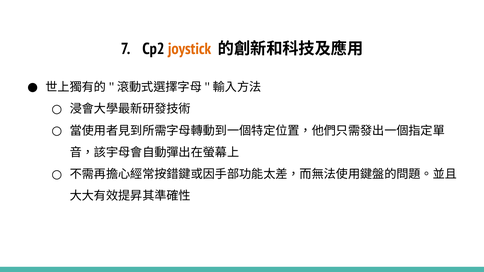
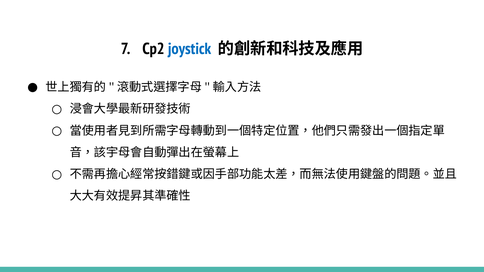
joystick colour: orange -> blue (190, 49)
